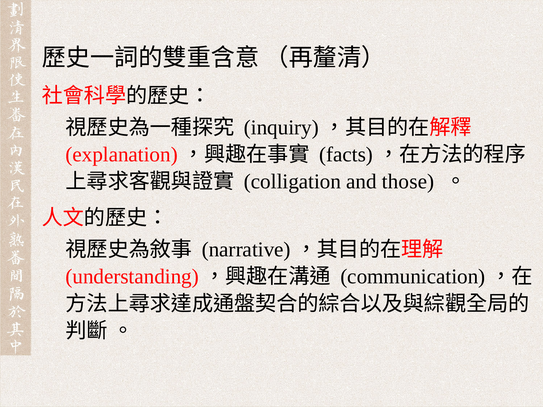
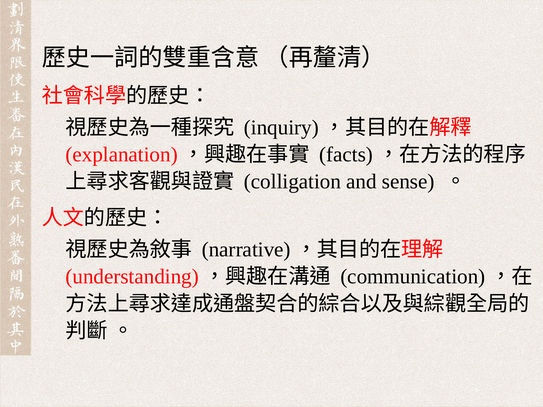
those: those -> sense (408, 182)
